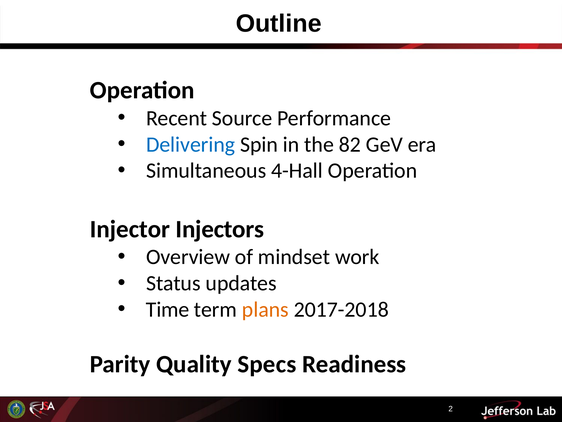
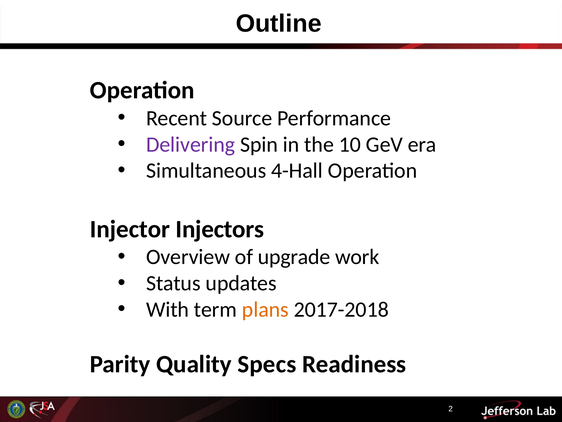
Delivering colour: blue -> purple (191, 144)
82: 82 -> 10 (350, 144)
mindset: mindset -> upgrade (294, 257)
Time: Time -> With (168, 309)
